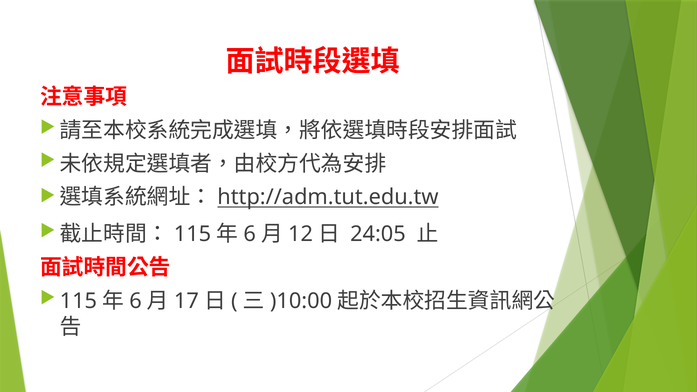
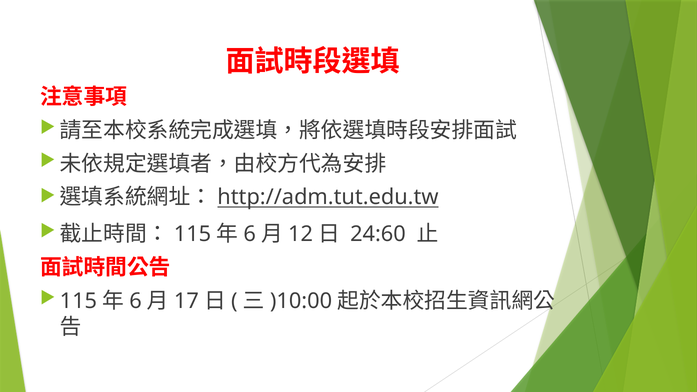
24:05: 24:05 -> 24:60 (378, 234)
